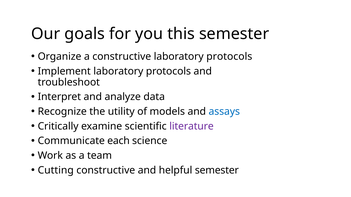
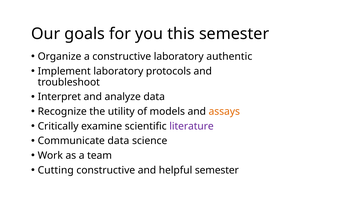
constructive laboratory protocols: protocols -> authentic (229, 57)
assays colour: blue -> orange (224, 112)
Communicate each: each -> data (118, 141)
